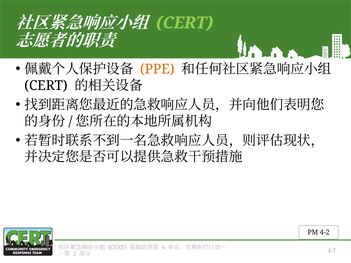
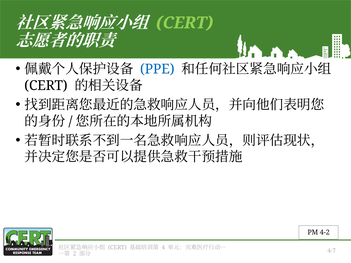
PPE colour: orange -> blue (157, 69)
